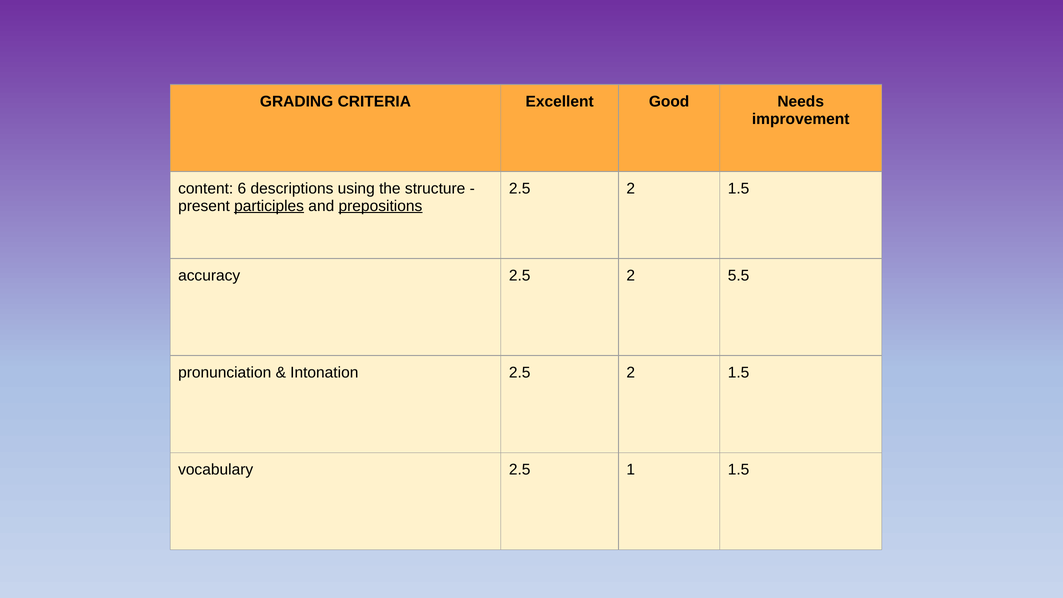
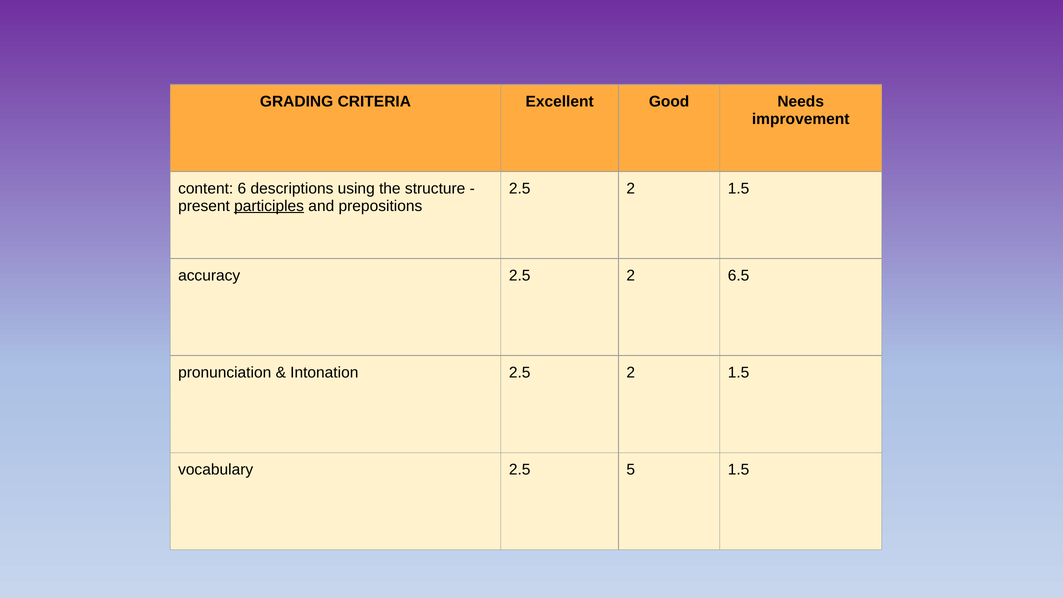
prepositions underline: present -> none (380, 206)
5.5: 5.5 -> 6.5 (739, 275)
1: 1 -> 5 (631, 470)
